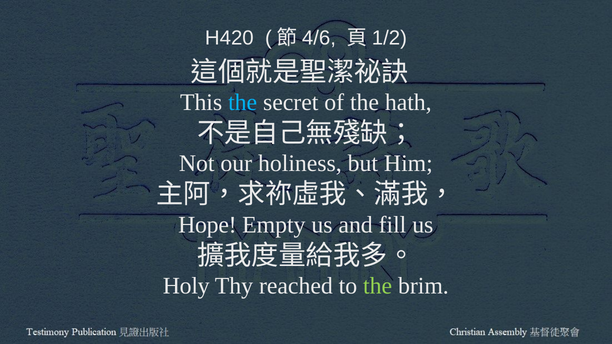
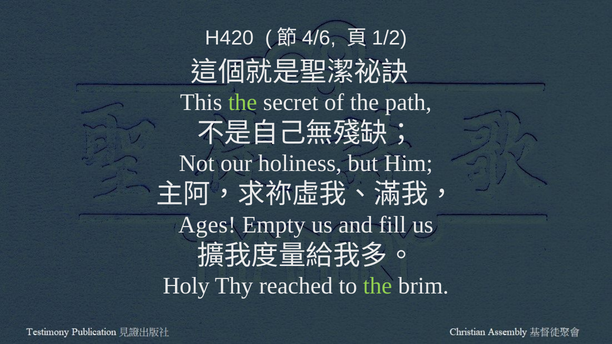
the colour: light blue -> light green (243, 103)
hath: hath -> path (408, 103)
Hope: Hope -> Ages (207, 225)
